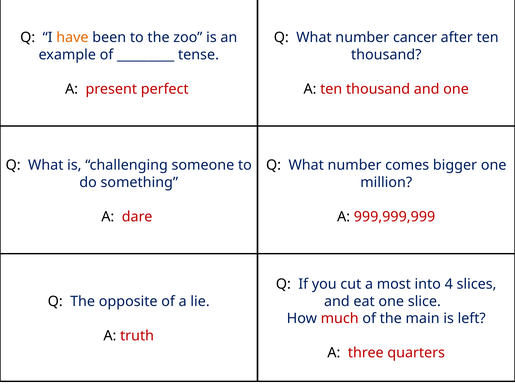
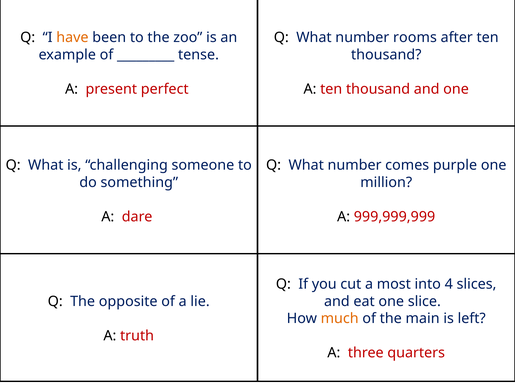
cancer: cancer -> rooms (415, 38)
bigger: bigger -> purple (455, 165)
much colour: red -> orange (340, 319)
